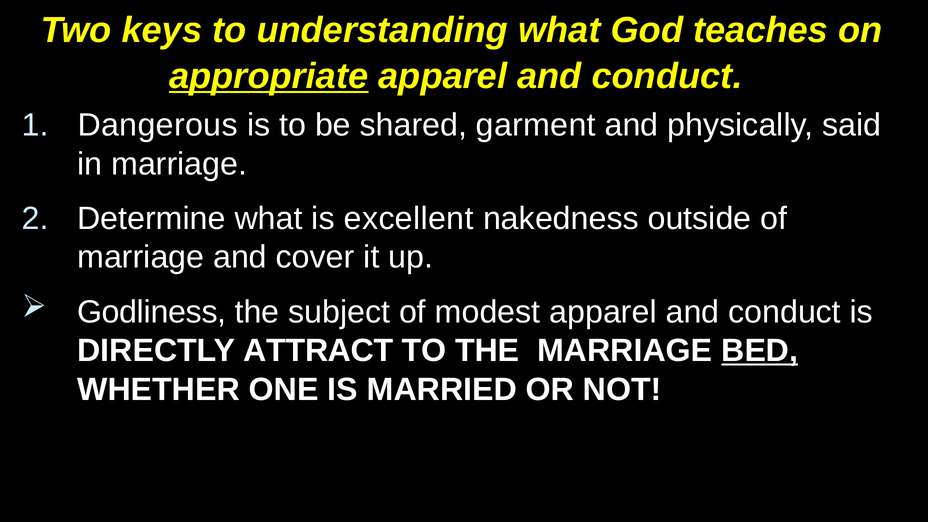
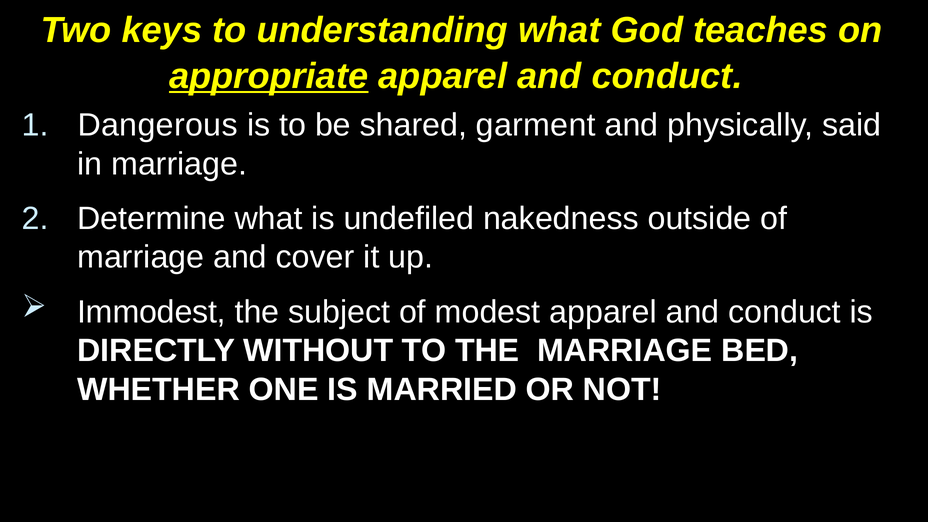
excellent: excellent -> undefiled (409, 219)
Godliness: Godliness -> Immodest (152, 312)
ATTRACT: ATTRACT -> WITHOUT (318, 351)
BED underline: present -> none (760, 351)
